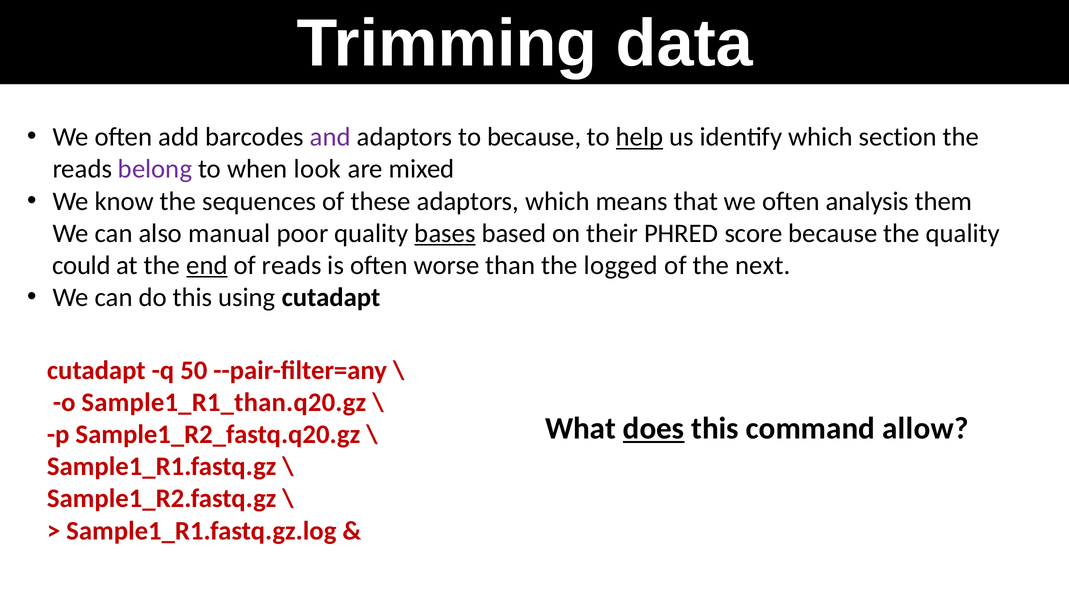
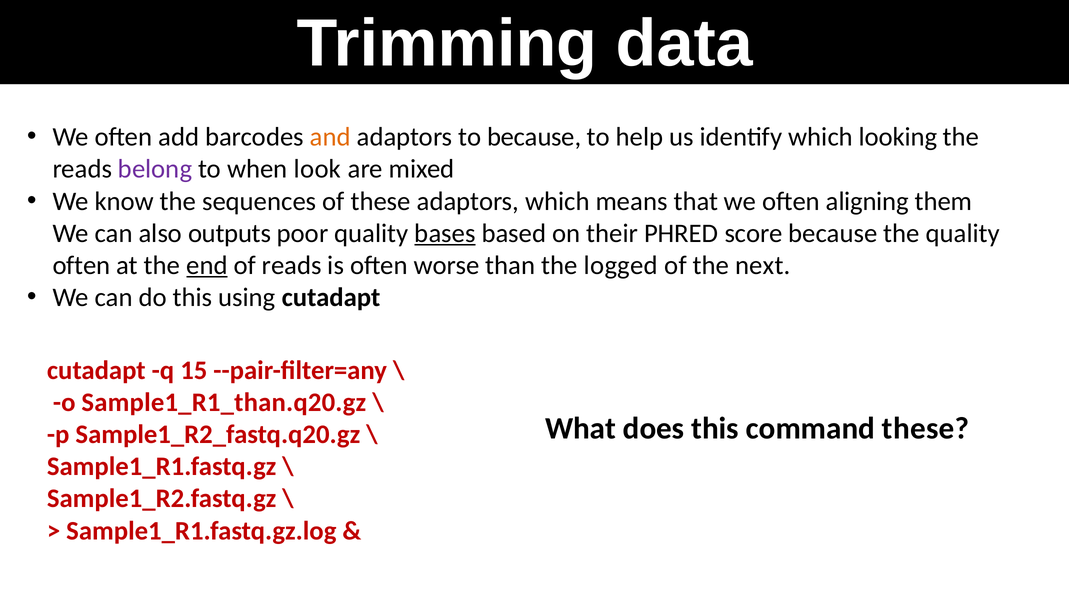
and colour: purple -> orange (330, 137)
help underline: present -> none (639, 137)
section: section -> looking (898, 137)
analysis: analysis -> aligning (867, 201)
manual: manual -> outputs (230, 233)
could: could -> often (81, 265)
50: 50 -> 15 (194, 371)
does underline: present -> none (654, 429)
command allow: allow -> these (926, 429)
